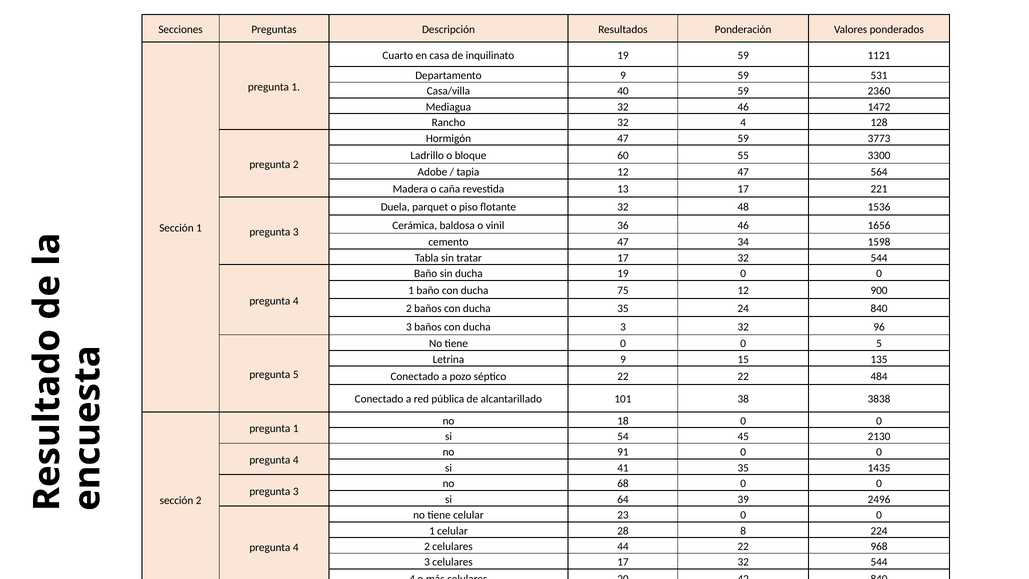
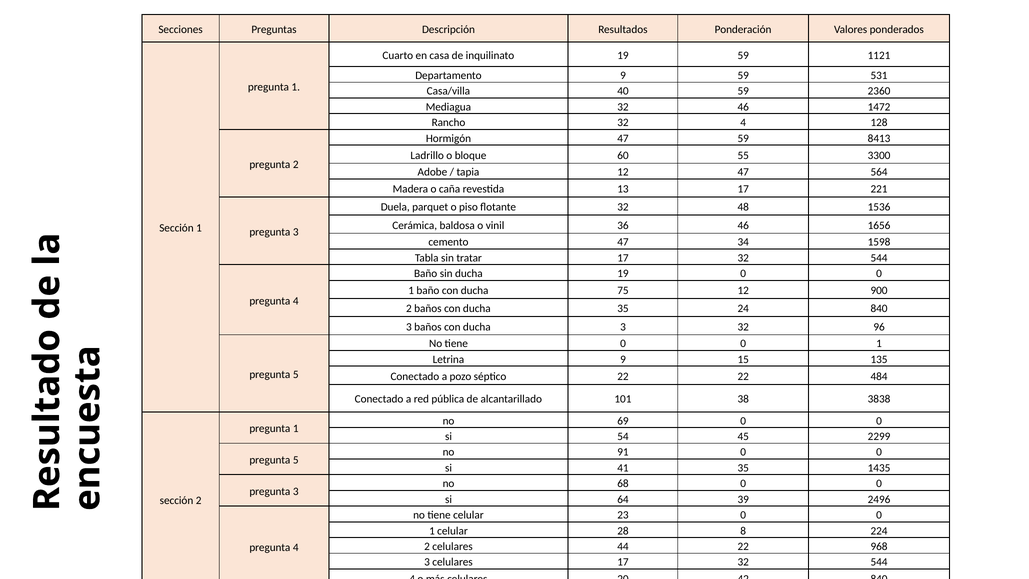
3773: 3773 -> 8413 (879, 138)
tiene 0 0 5: 5 -> 1 (879, 344)
18: 18 -> 69 (623, 421)
2130: 2130 -> 2299 (879, 436)
4: 4 -> 5 (296, 460)
